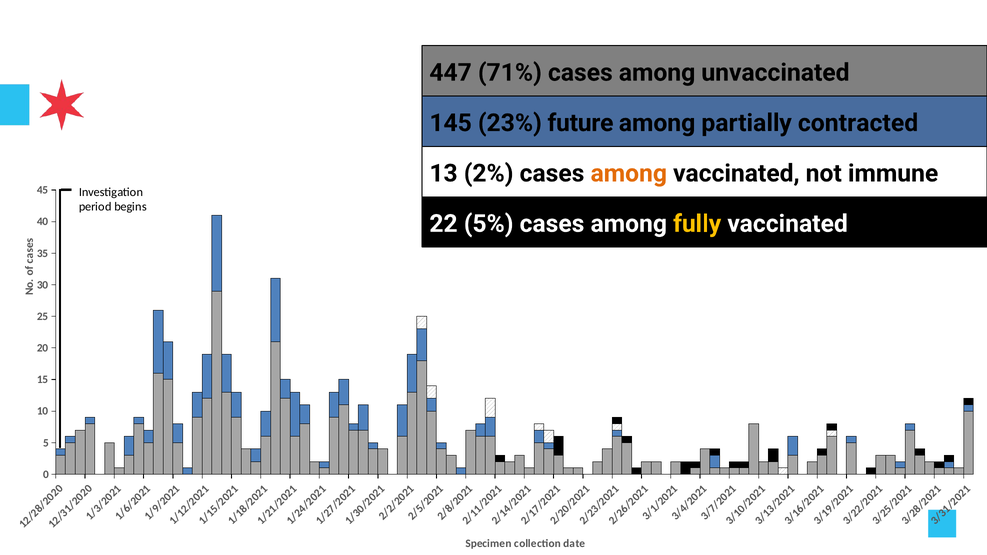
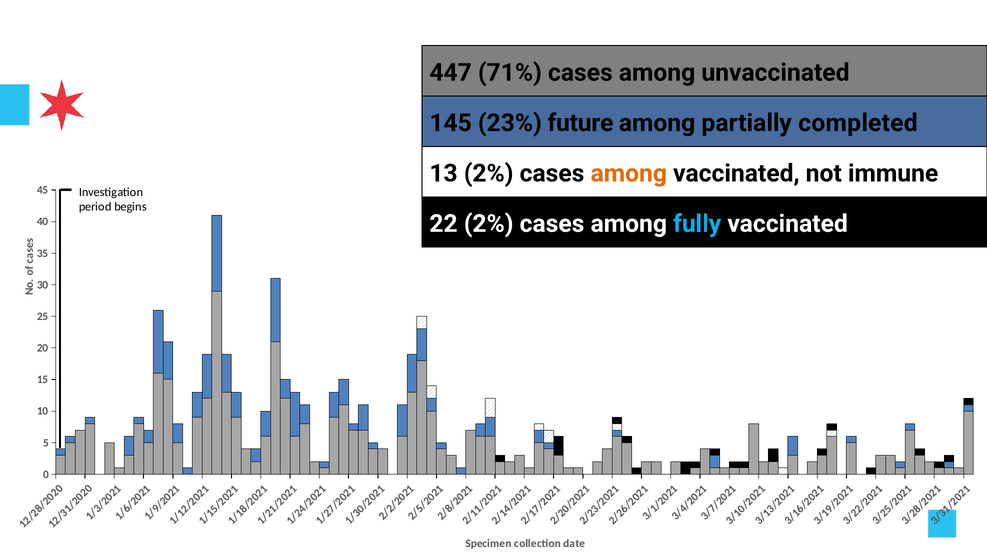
contracted: contracted -> completed (858, 123)
22 5%: 5% -> 2% (489, 224)
fully colour: yellow -> light blue (697, 224)
